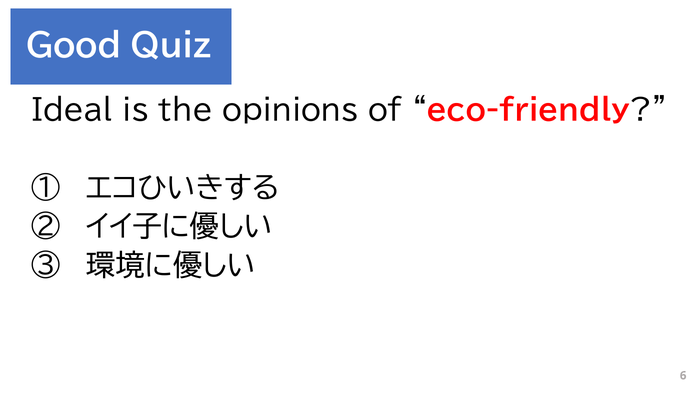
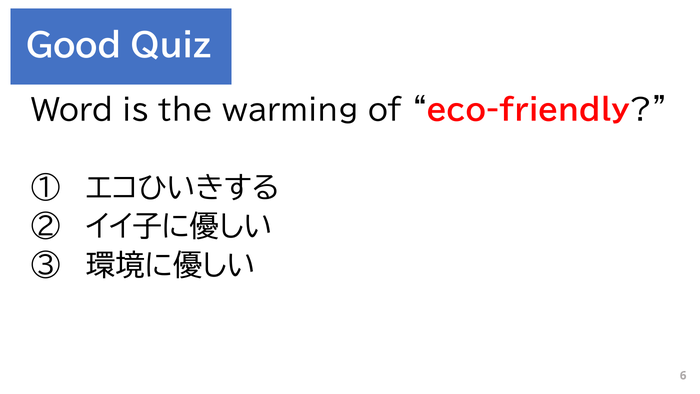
Ideal: Ideal -> Word (72, 111)
opinions: opinions -> warming (290, 111)
